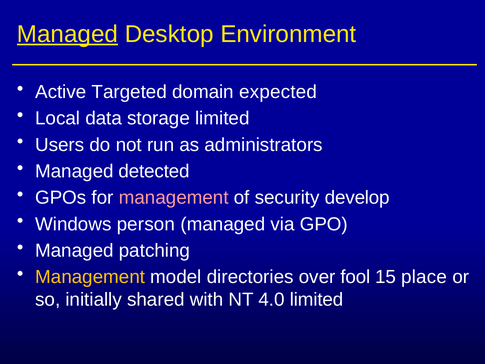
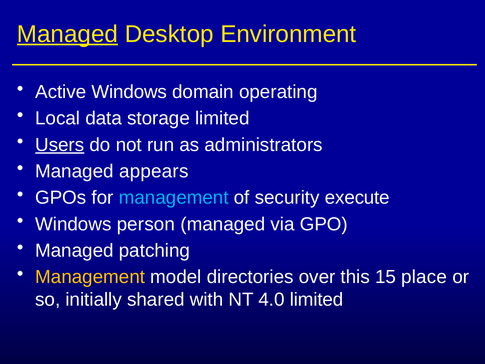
Active Targeted: Targeted -> Windows (129, 92)
expected: expected -> operating (278, 92)
Users underline: none -> present (60, 145)
detected: detected -> appears (154, 171)
management colour: pink -> light blue (174, 198)
develop: develop -> execute (357, 198)
fool: fool -> this (355, 277)
